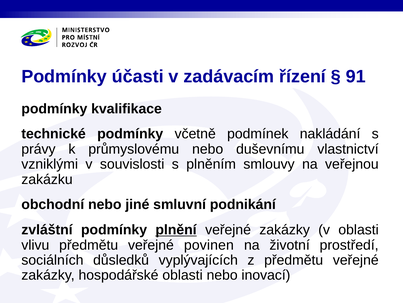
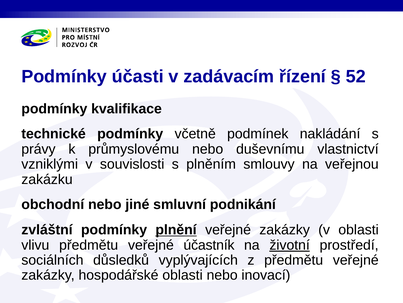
91: 91 -> 52 (356, 76)
povinen: povinen -> účastník (209, 244)
životní underline: none -> present (290, 244)
